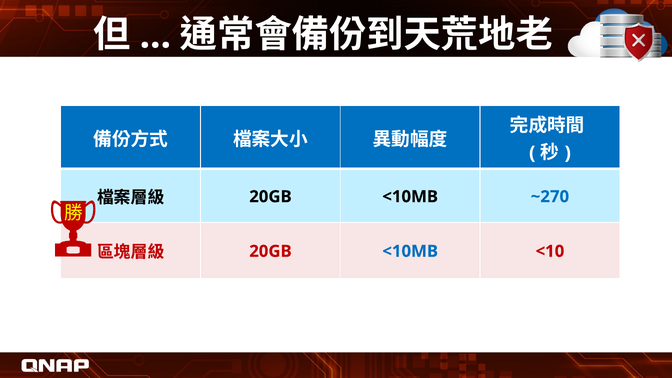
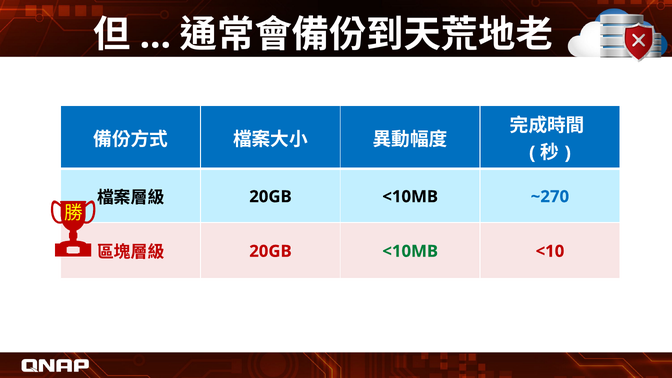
<10MB colour: blue -> green (410, 251)
